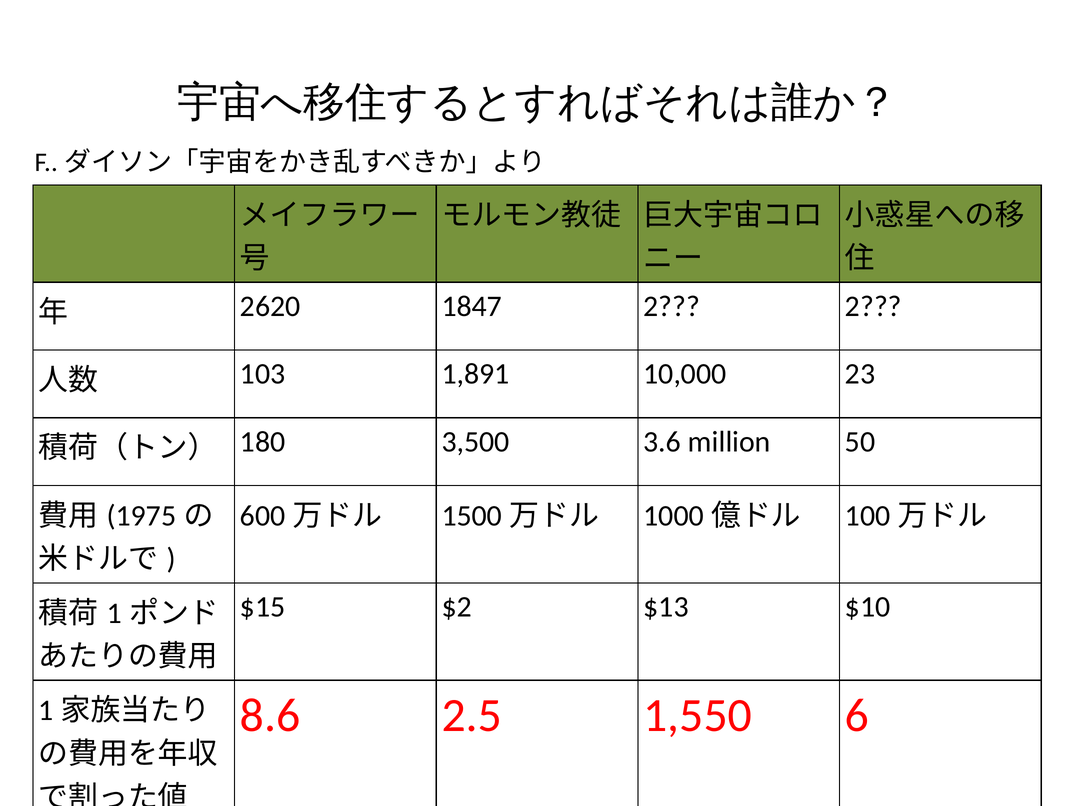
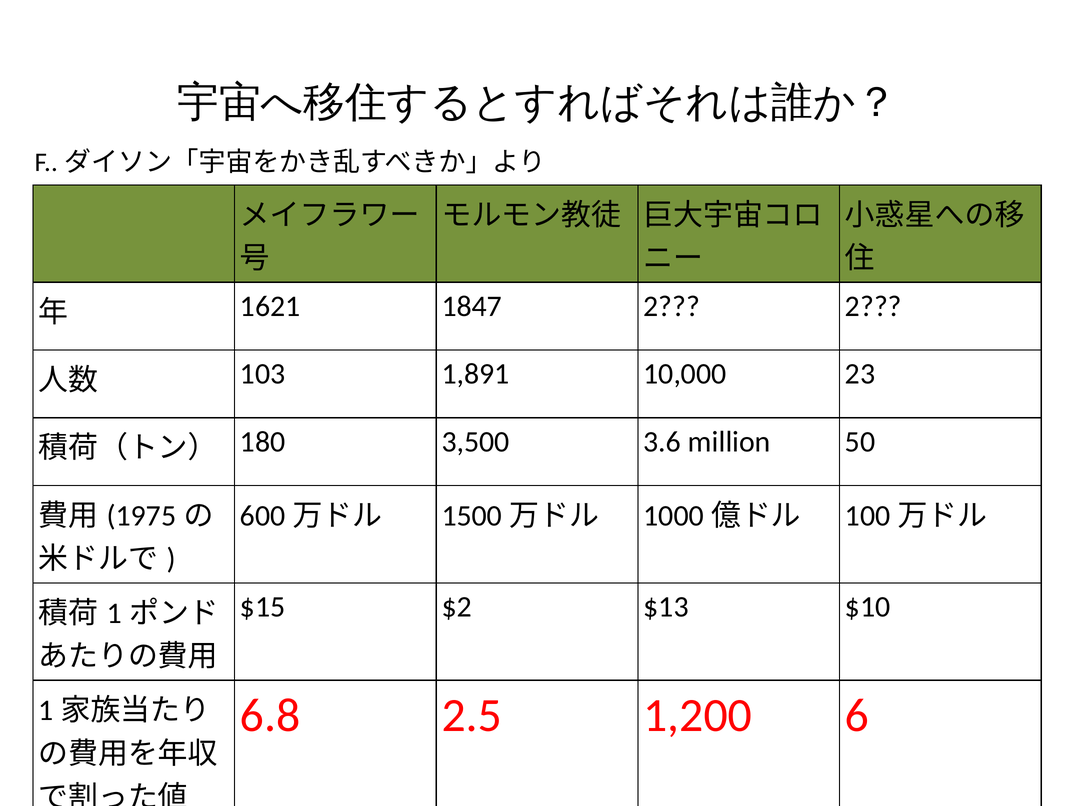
2620: 2620 -> 1621 (270, 306)
8.6: 8.6 -> 6.8 (270, 716)
1,550: 1,550 -> 1,200 (698, 716)
